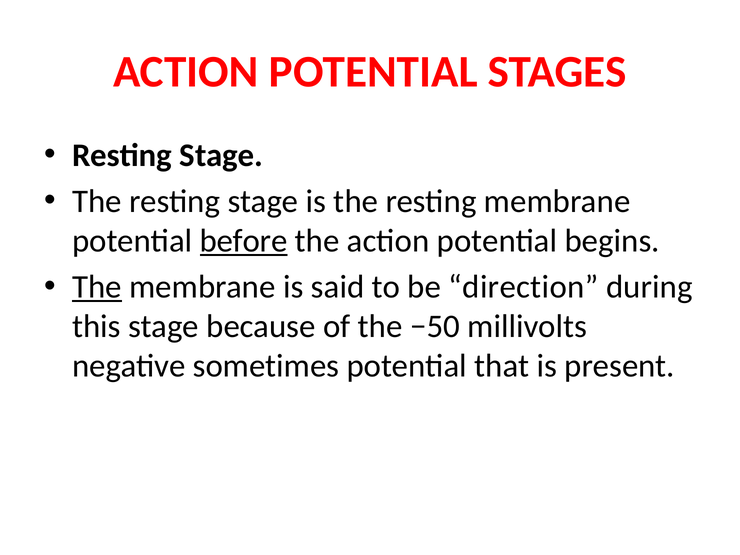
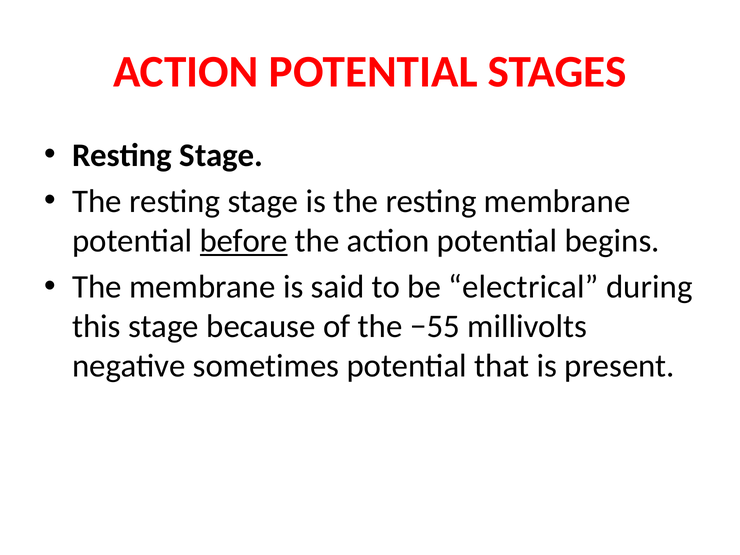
The underline: present -> none (97, 287)
direction: direction -> electrical (524, 287)
−50: −50 -> −55 (435, 326)
